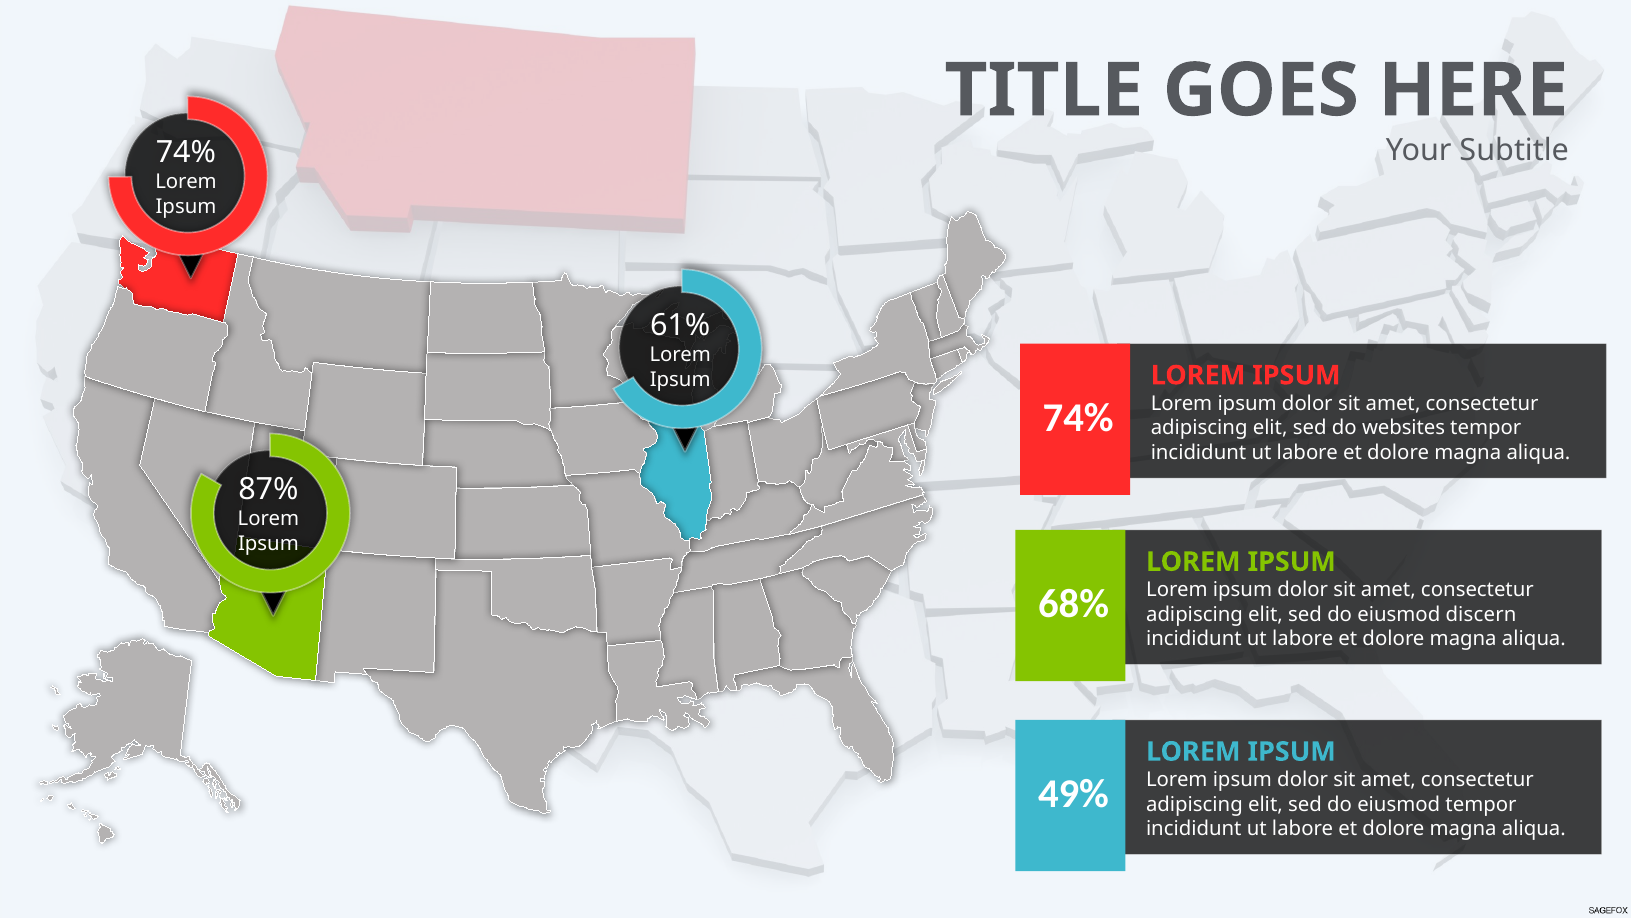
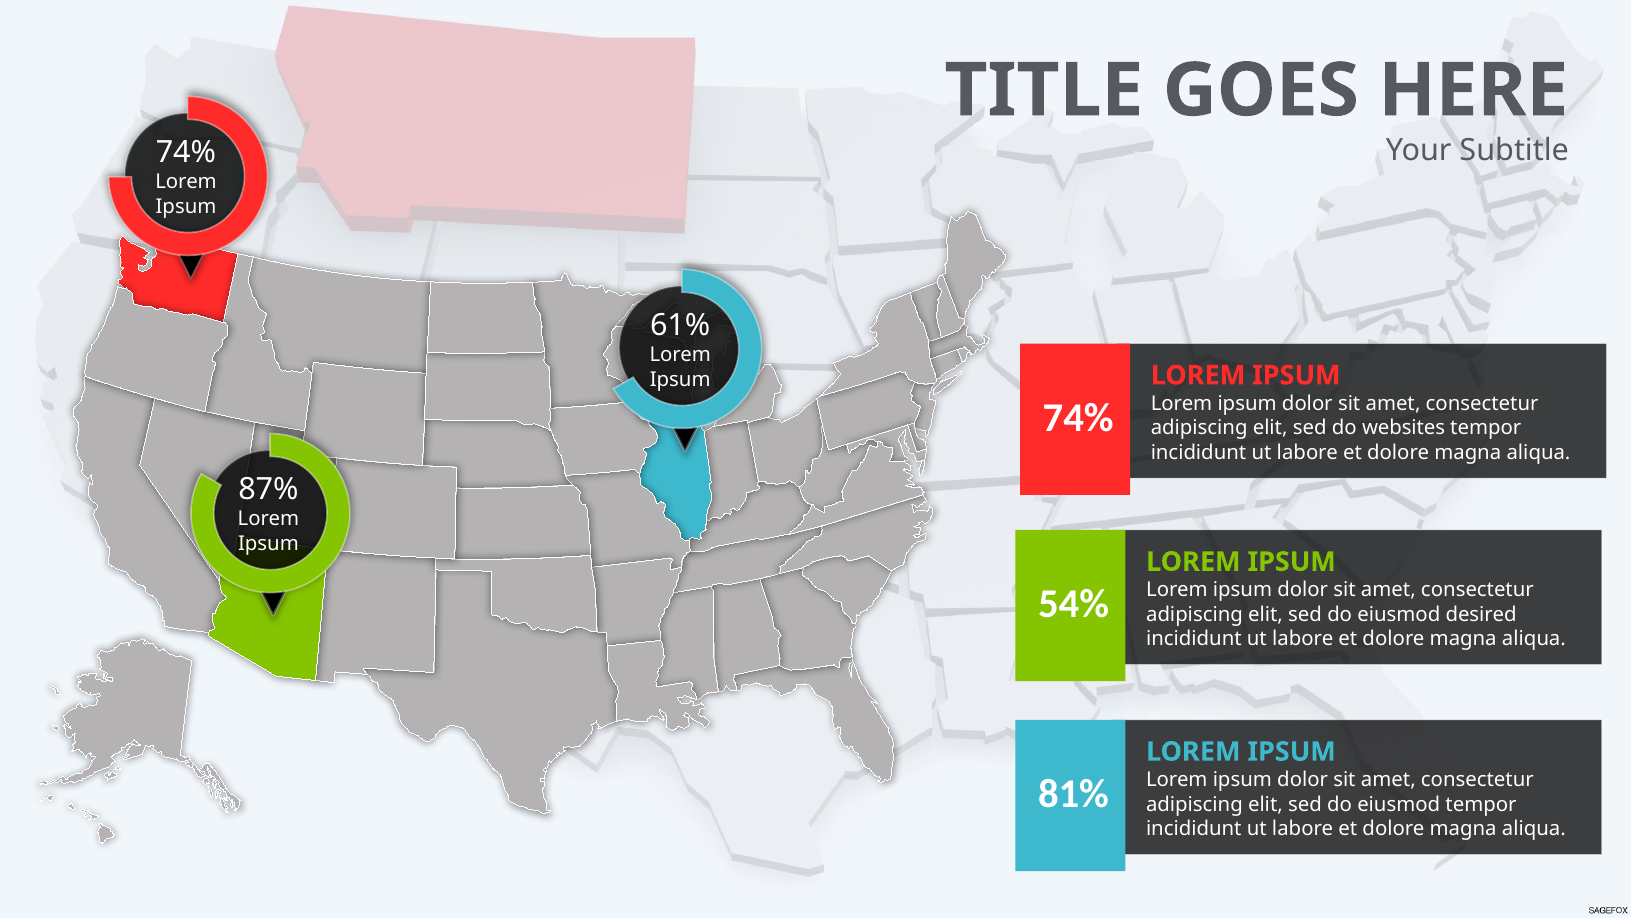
68%: 68% -> 54% (1074, 604)
discern: discern -> desired (1481, 614)
49%: 49% -> 81% (1073, 794)
